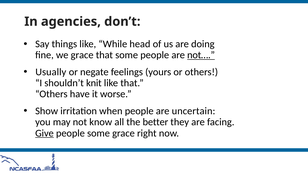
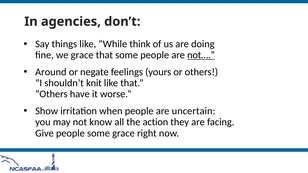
head: head -> think (140, 44)
Usually: Usually -> Around (51, 72)
better: better -> action (155, 122)
Give underline: present -> none (44, 133)
